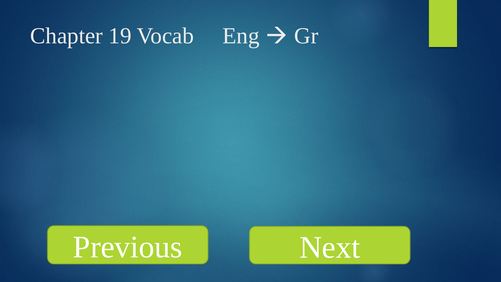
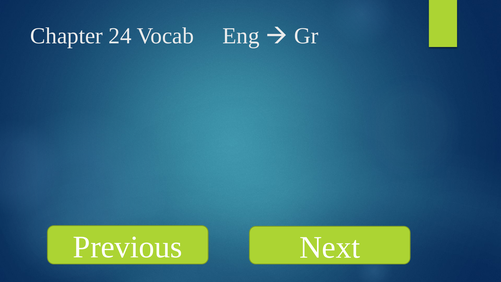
19: 19 -> 24 (120, 36)
